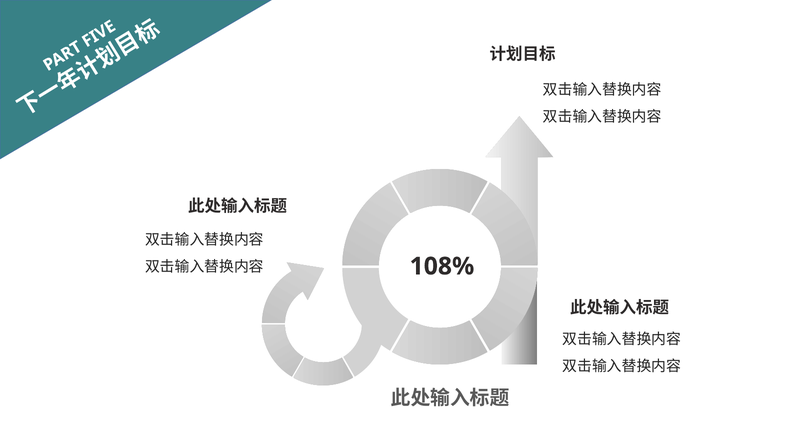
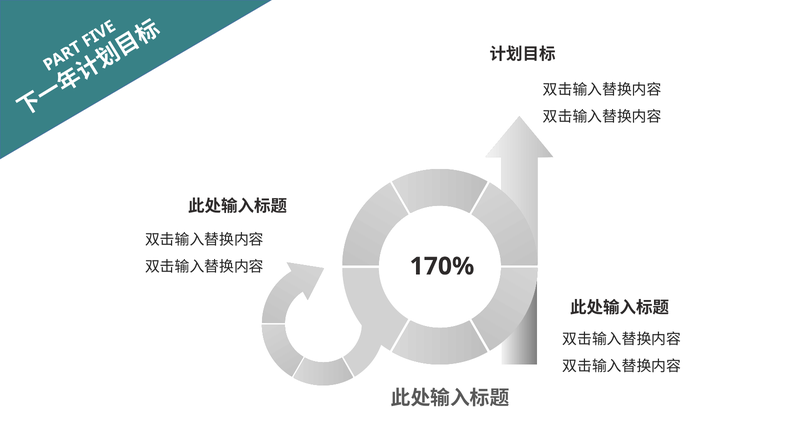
108%: 108% -> 170% (442, 266)
